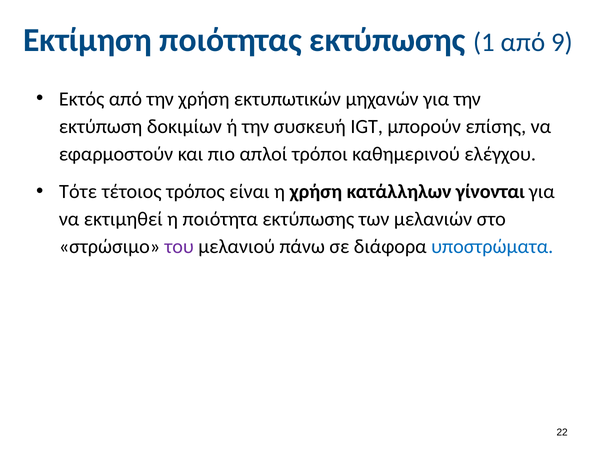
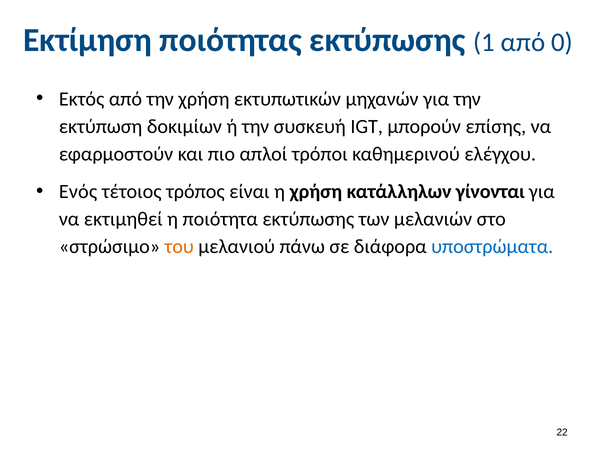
9: 9 -> 0 (562, 42)
Τότε: Τότε -> Ενός (78, 192)
του colour: purple -> orange (179, 247)
